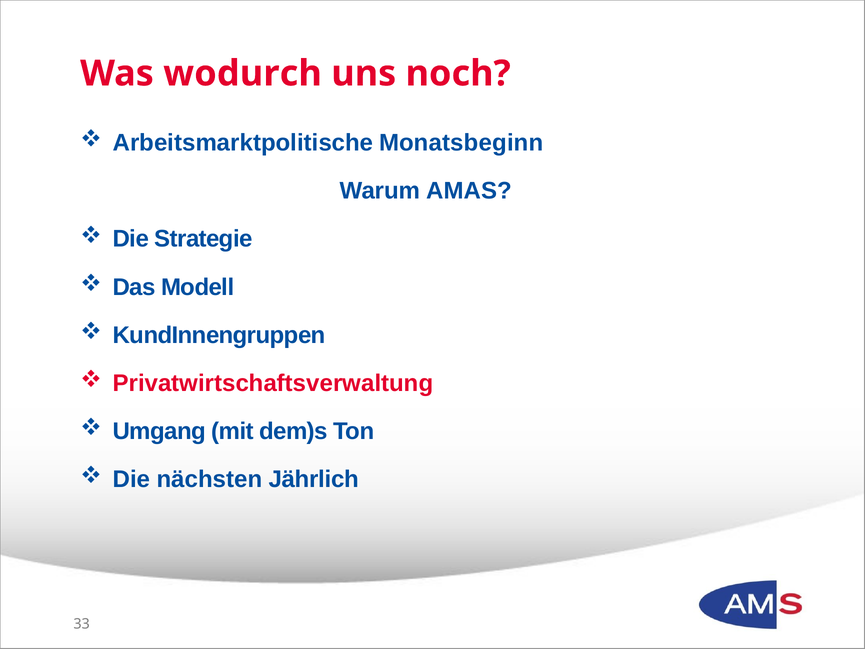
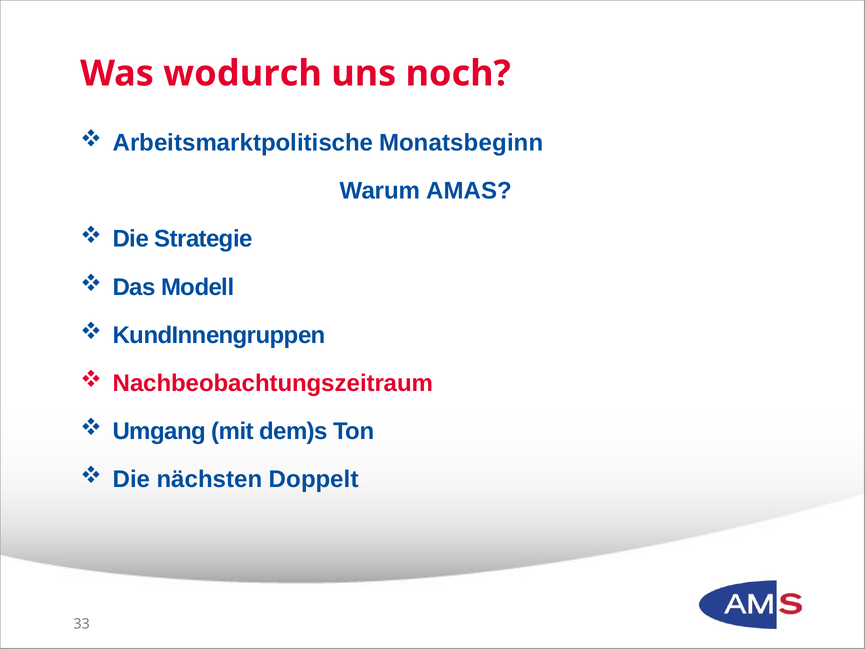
Privatwirtschaftsverwaltung: Privatwirtschaftsverwaltung -> Nachbeobachtungszeitraum (273, 383)
Jährlich: Jährlich -> Doppelt (314, 479)
